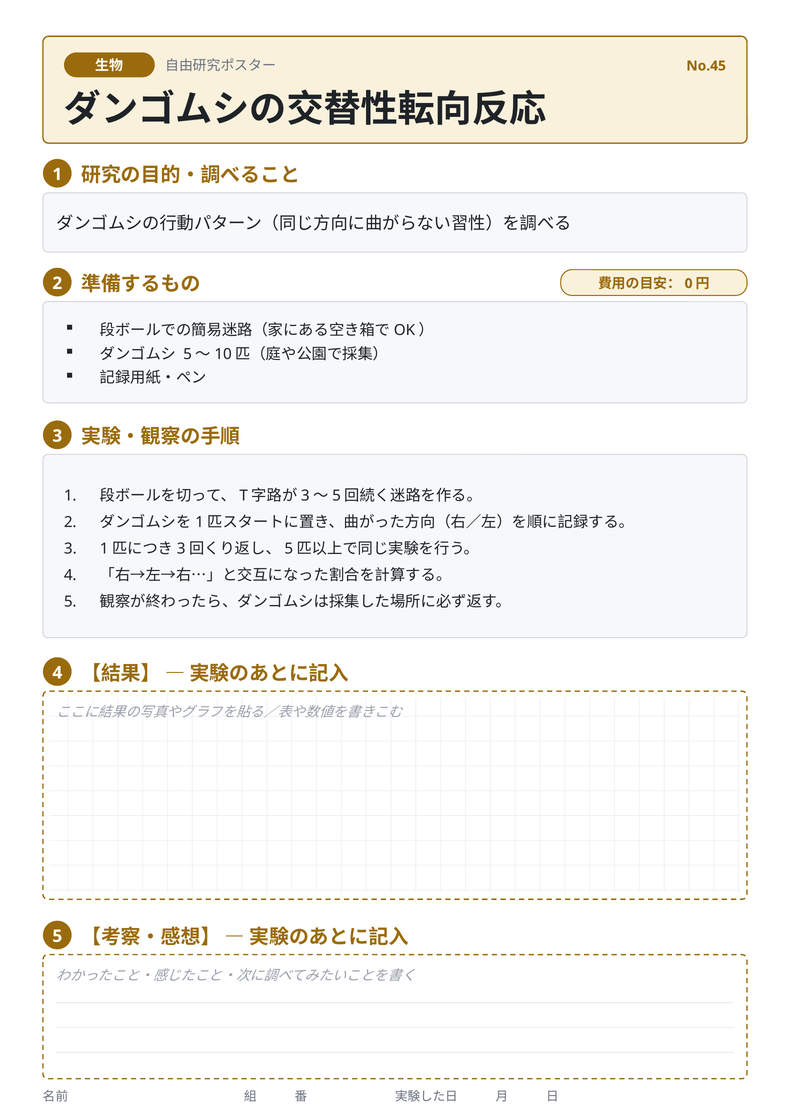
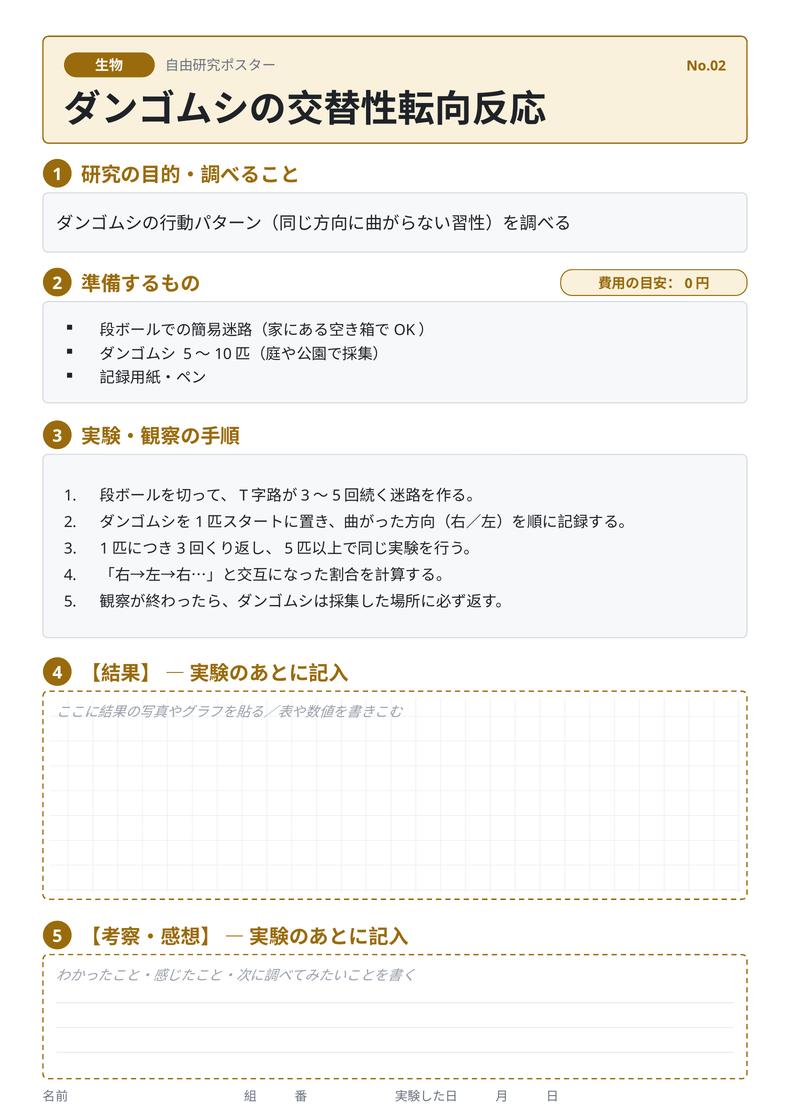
No.45: No.45 -> No.02 (706, 66)
